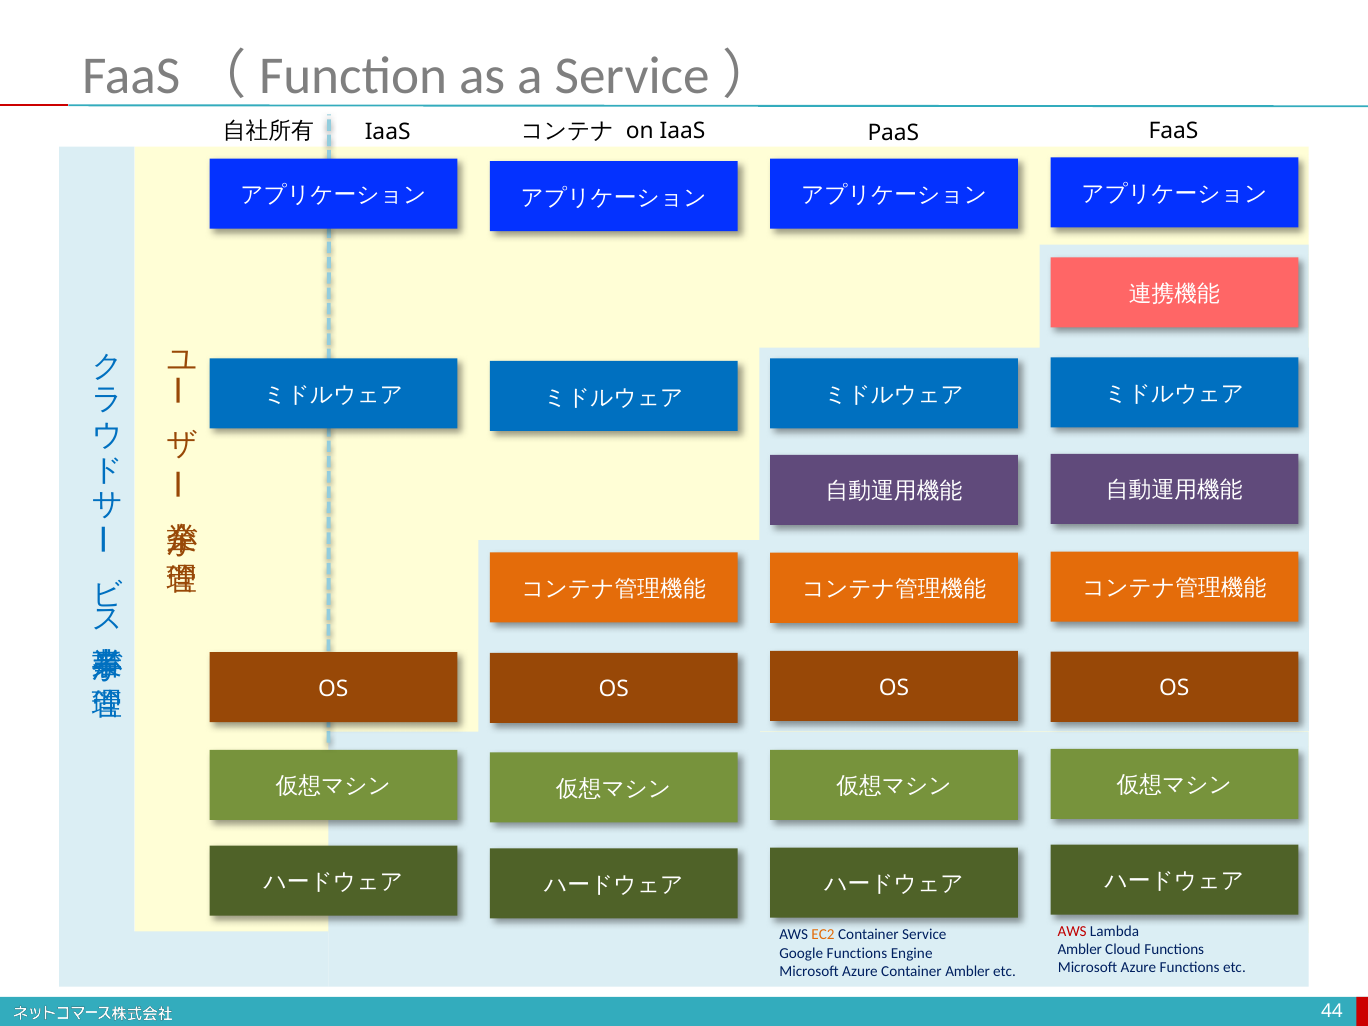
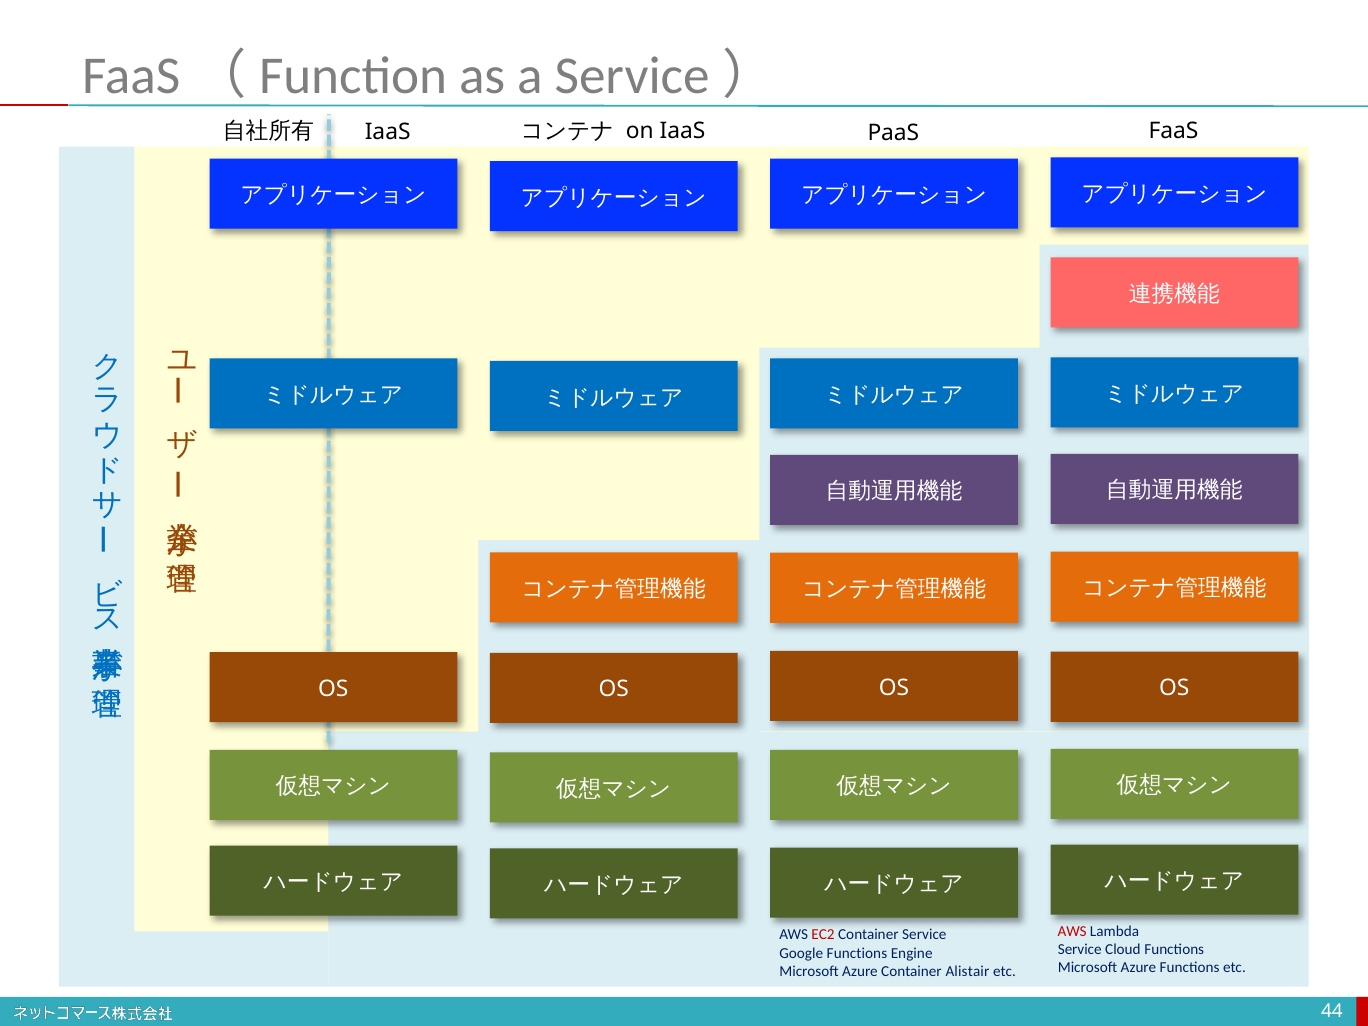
EC2 colour: orange -> red (823, 935)
Ambler: Ambler -> Service (1080, 950)
Container Ambler: Ambler -> Alistair (967, 971)
